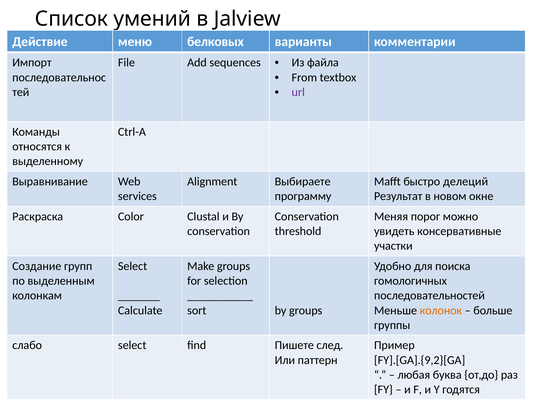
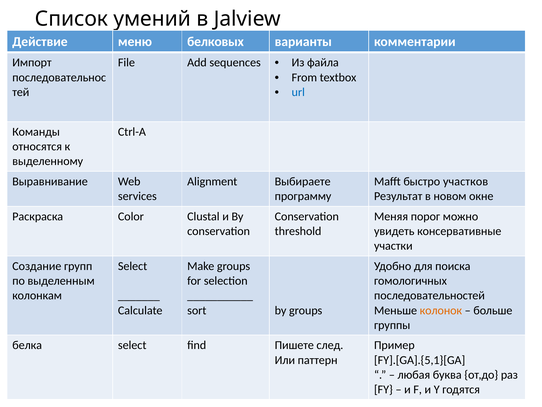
url colour: purple -> blue (298, 92)
делеций: делеций -> участков (466, 181)
слабо: слабо -> белка (27, 345)
FY].[GA].{9,2}[GA: FY].[GA].{9,2}[GA -> FY].[GA].{5,1}[GA (420, 360)
